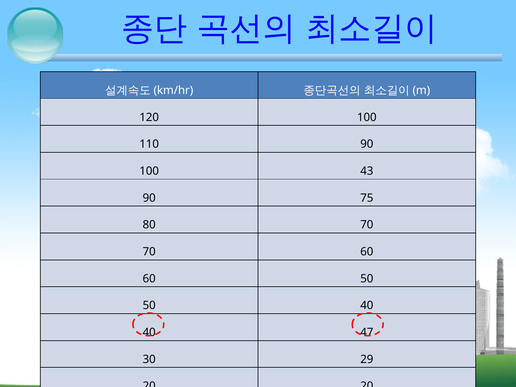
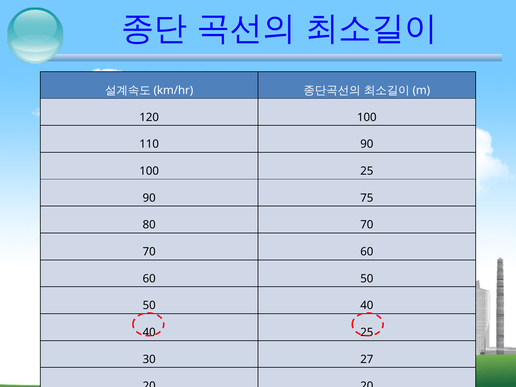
100 43: 43 -> 25 (367, 171)
40 47: 47 -> 25 (367, 332)
29: 29 -> 27 (367, 359)
